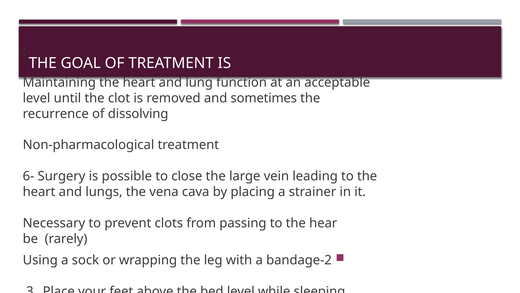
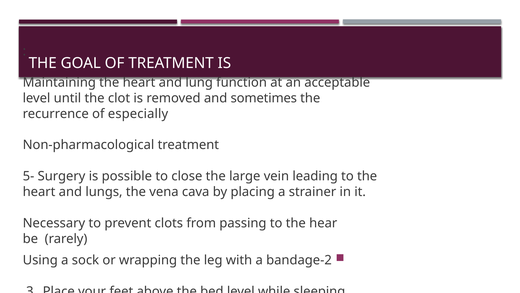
dissolving: dissolving -> especially (138, 114)
6-: 6- -> 5- (28, 176)
